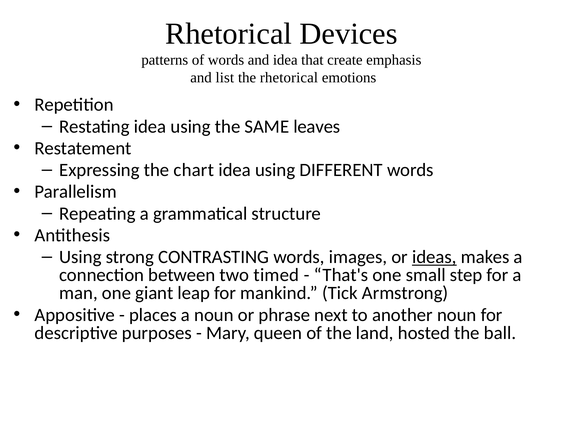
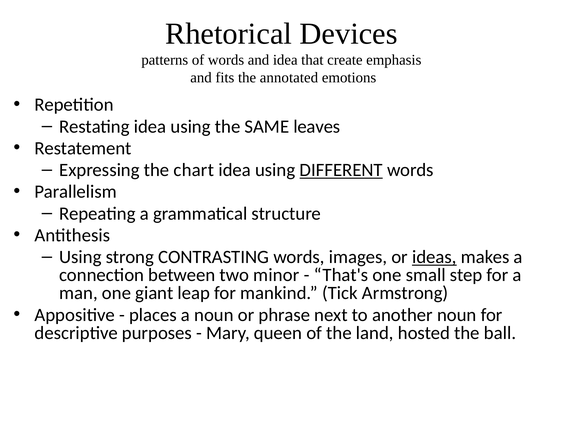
list: list -> fits (225, 78)
the rhetorical: rhetorical -> annotated (289, 78)
DIFFERENT underline: none -> present (341, 170)
timed: timed -> minor (276, 275)
